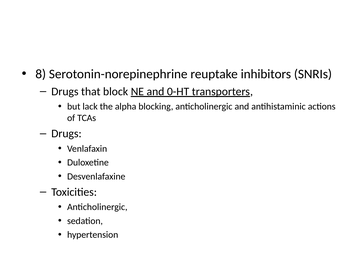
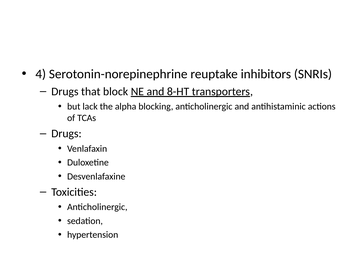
8: 8 -> 4 (41, 74)
0-HT: 0-HT -> 8-HT (178, 92)
